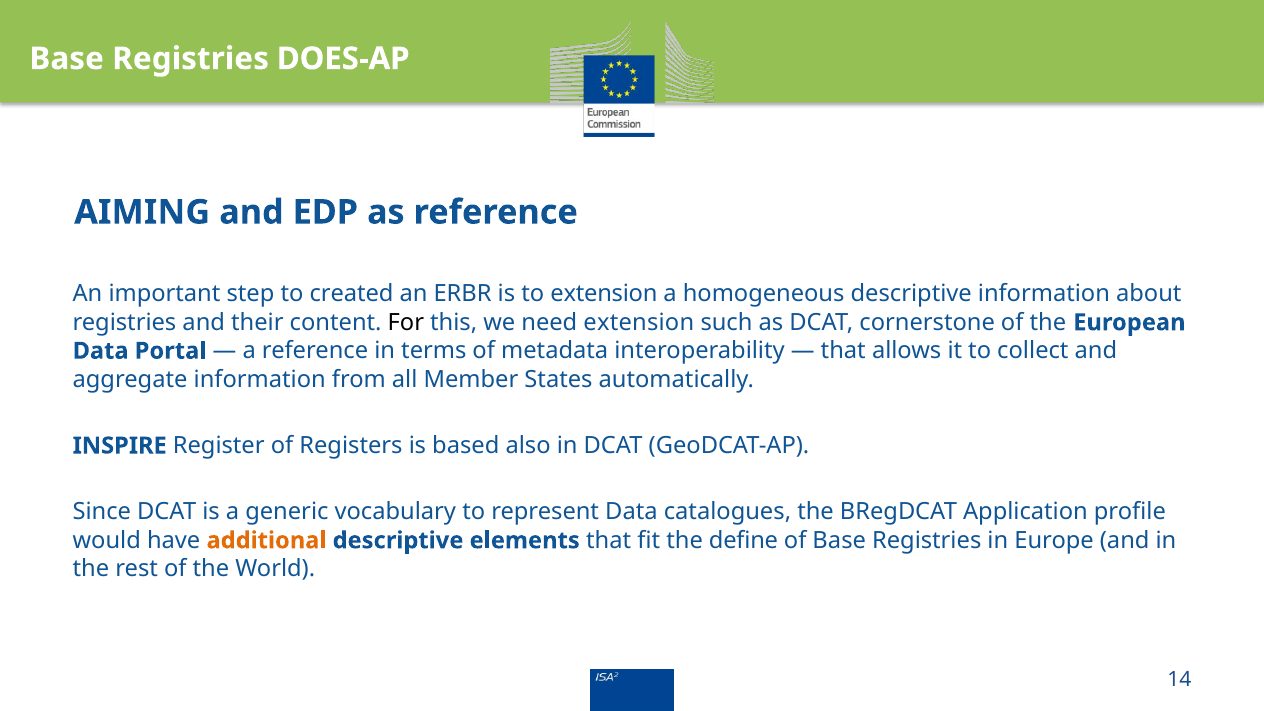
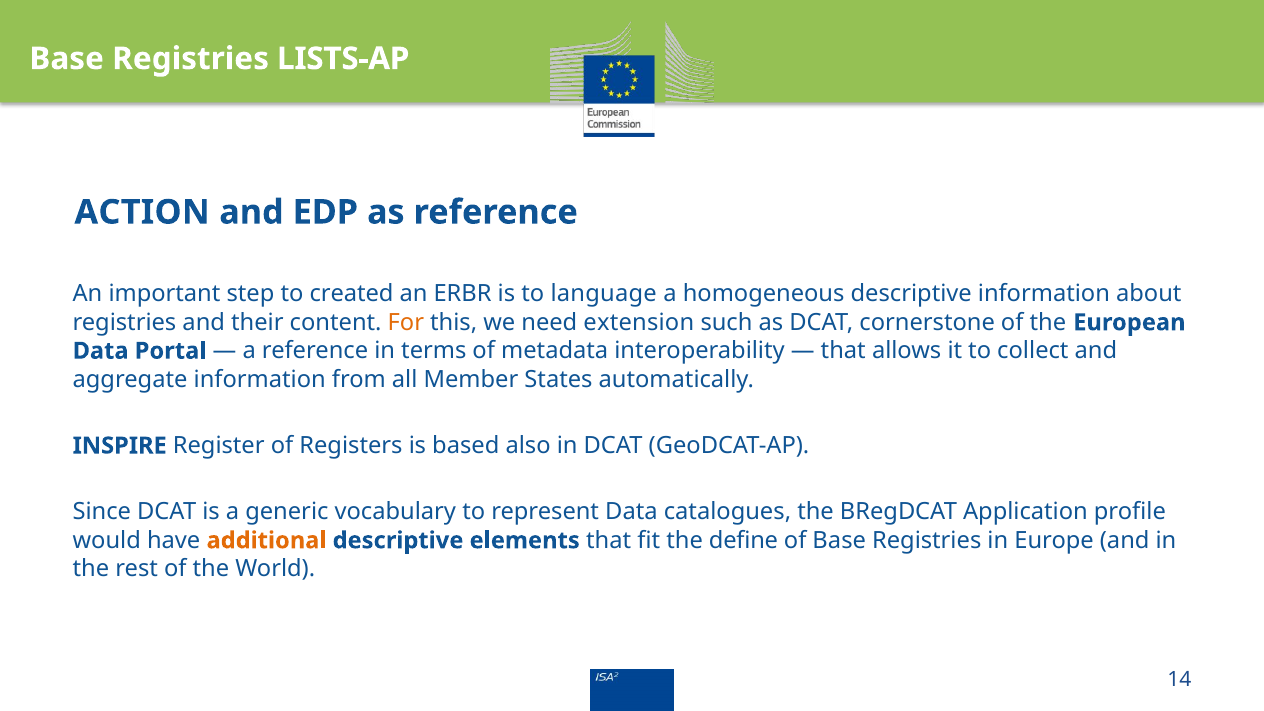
DOES-AP: DOES-AP -> LISTS-AP (343, 59)
AIMING: AIMING -> ACTION (142, 212)
to extension: extension -> language (604, 294)
For colour: black -> orange (406, 322)
